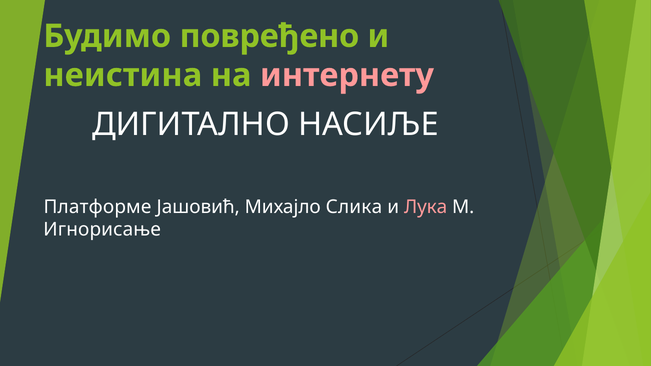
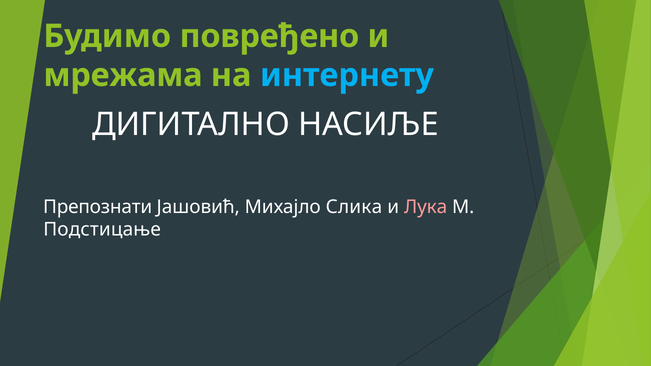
неистина: неистина -> мрежама (123, 75)
интернету colour: pink -> light blue (347, 75)
Платформе: Платформе -> Препознати (98, 207)
Игнорисање: Игнорисање -> Подстицање (102, 230)
